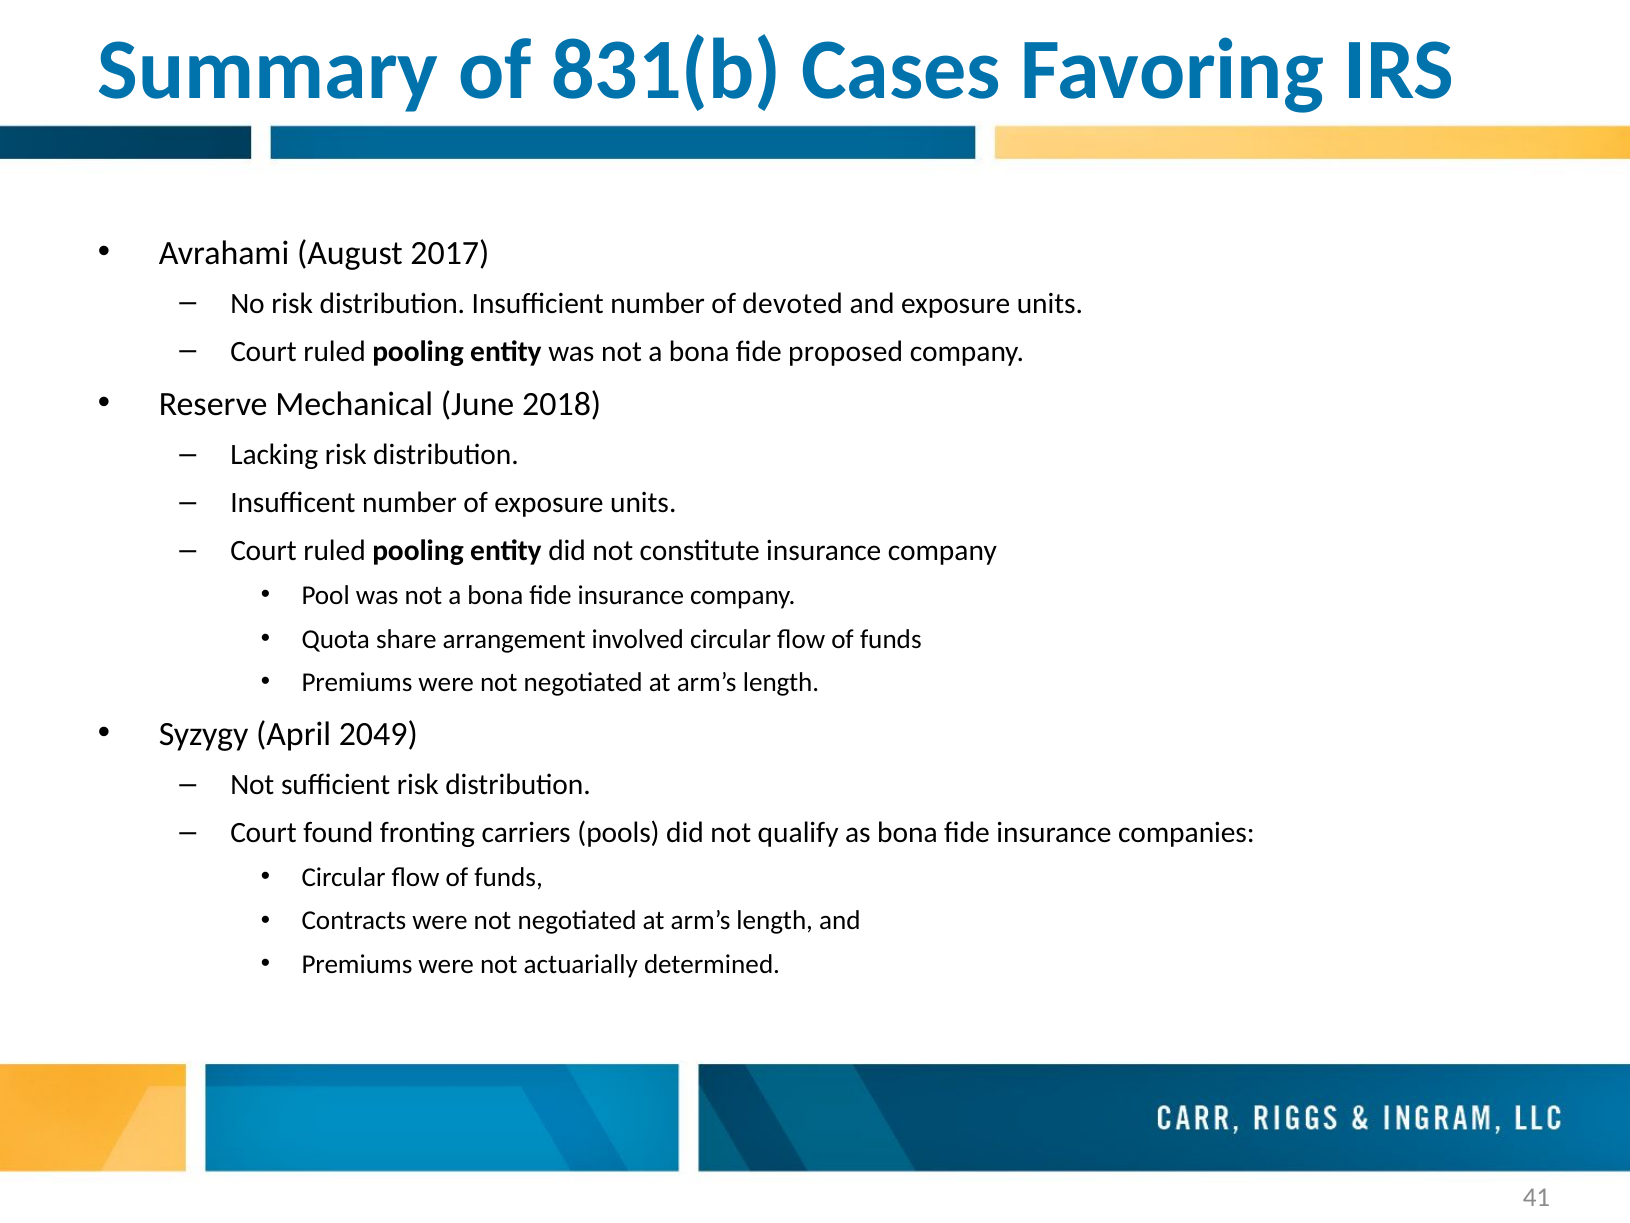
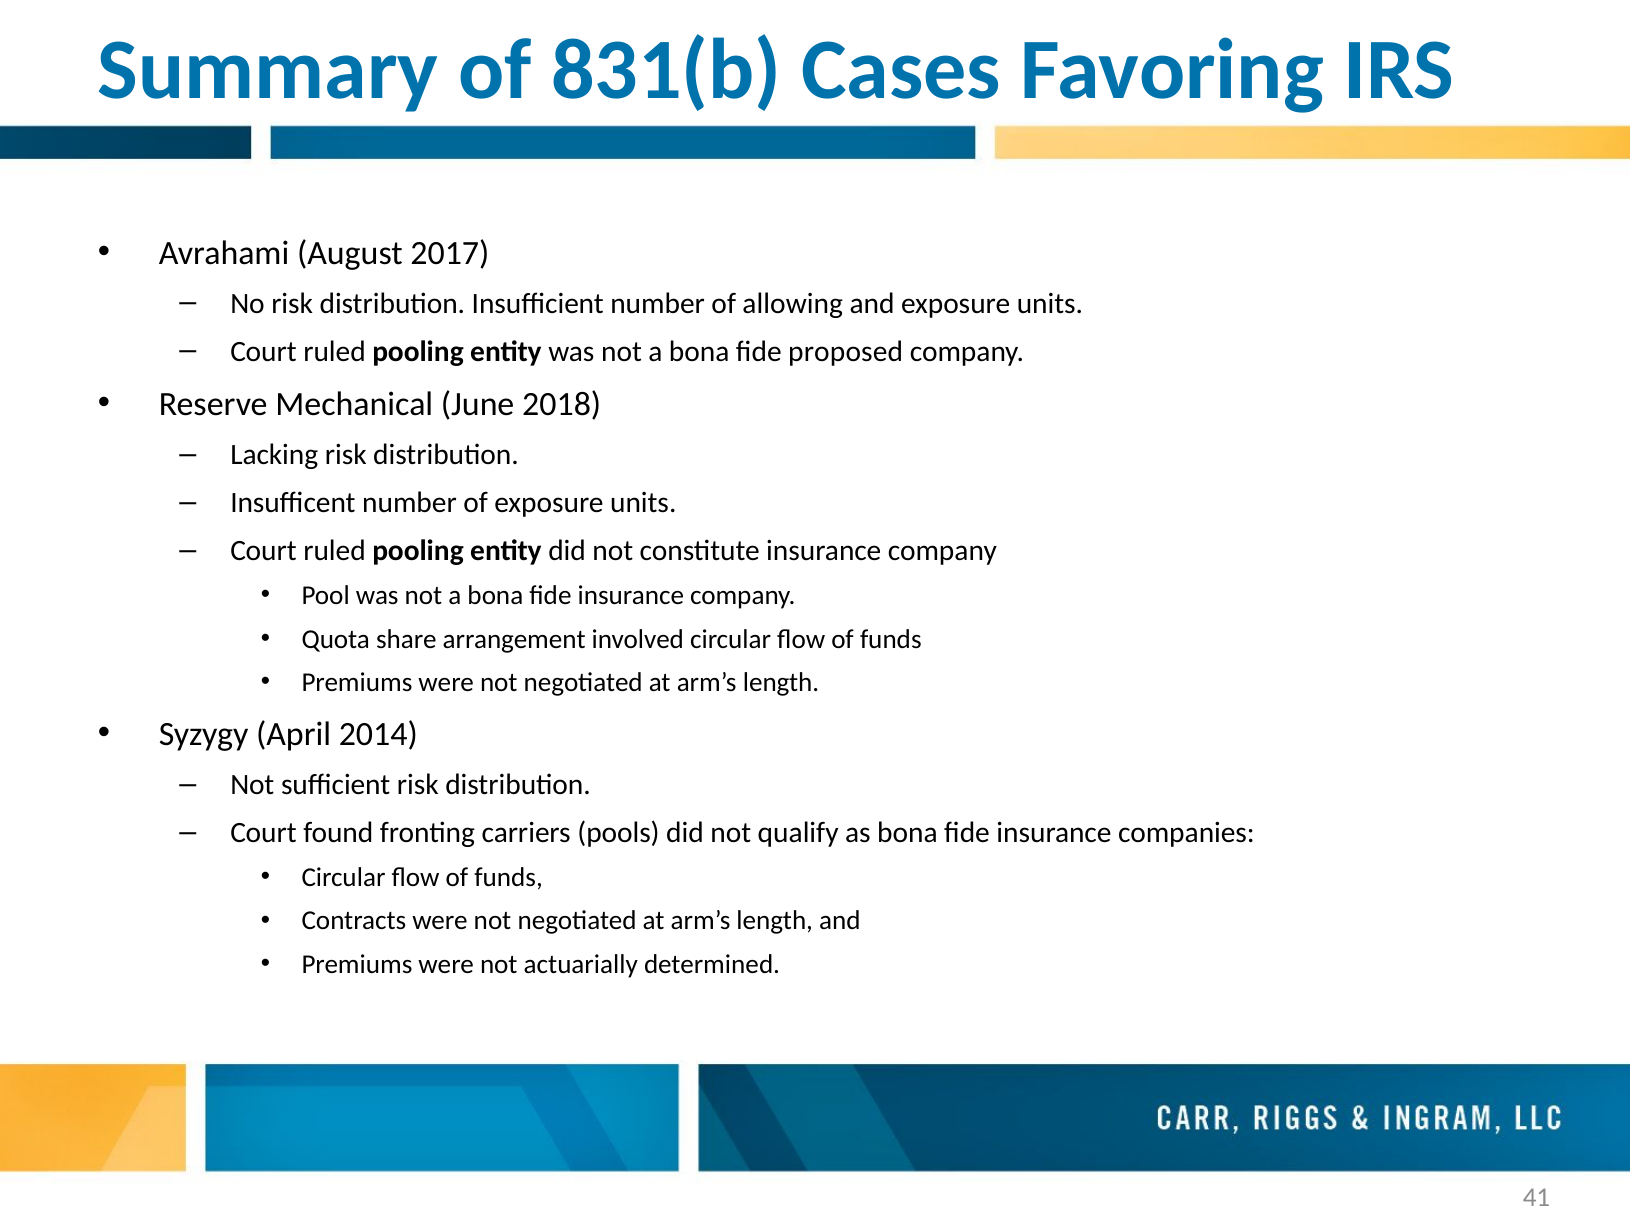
devoted: devoted -> allowing (793, 303)
2049: 2049 -> 2014 (378, 734)
